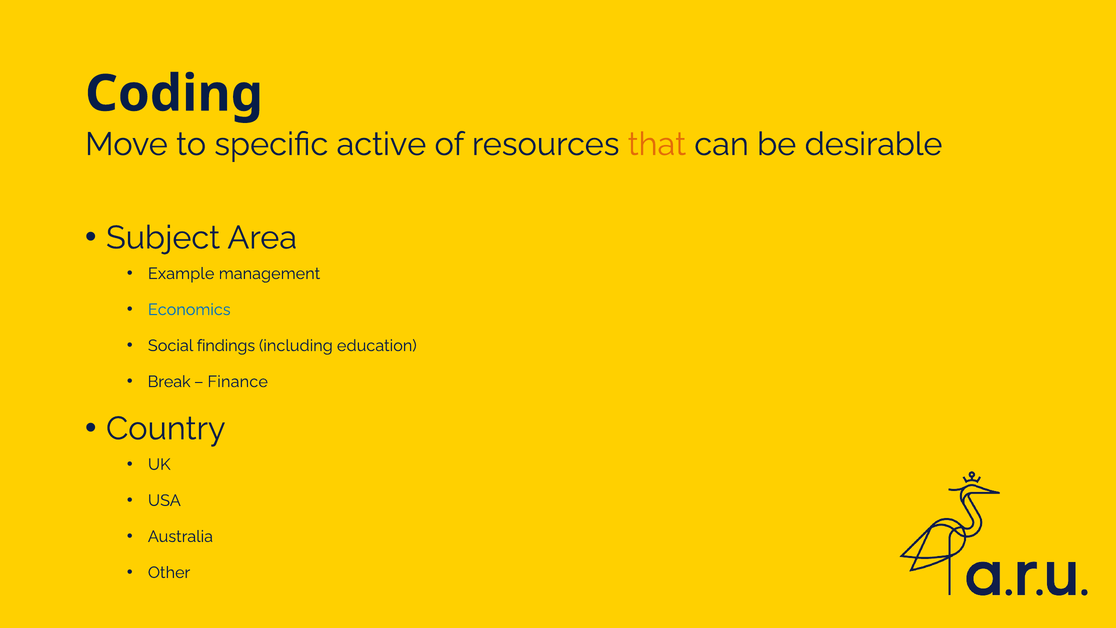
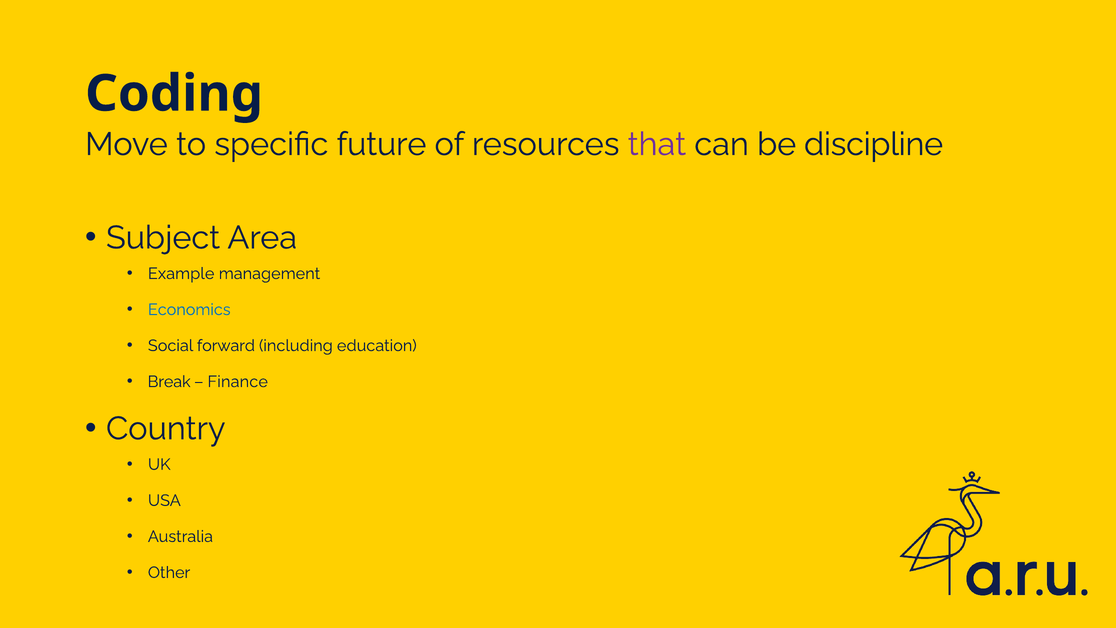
active: active -> future (381, 144)
that colour: orange -> purple (657, 144)
desirable: desirable -> discipline (874, 144)
findings: findings -> forward (226, 346)
